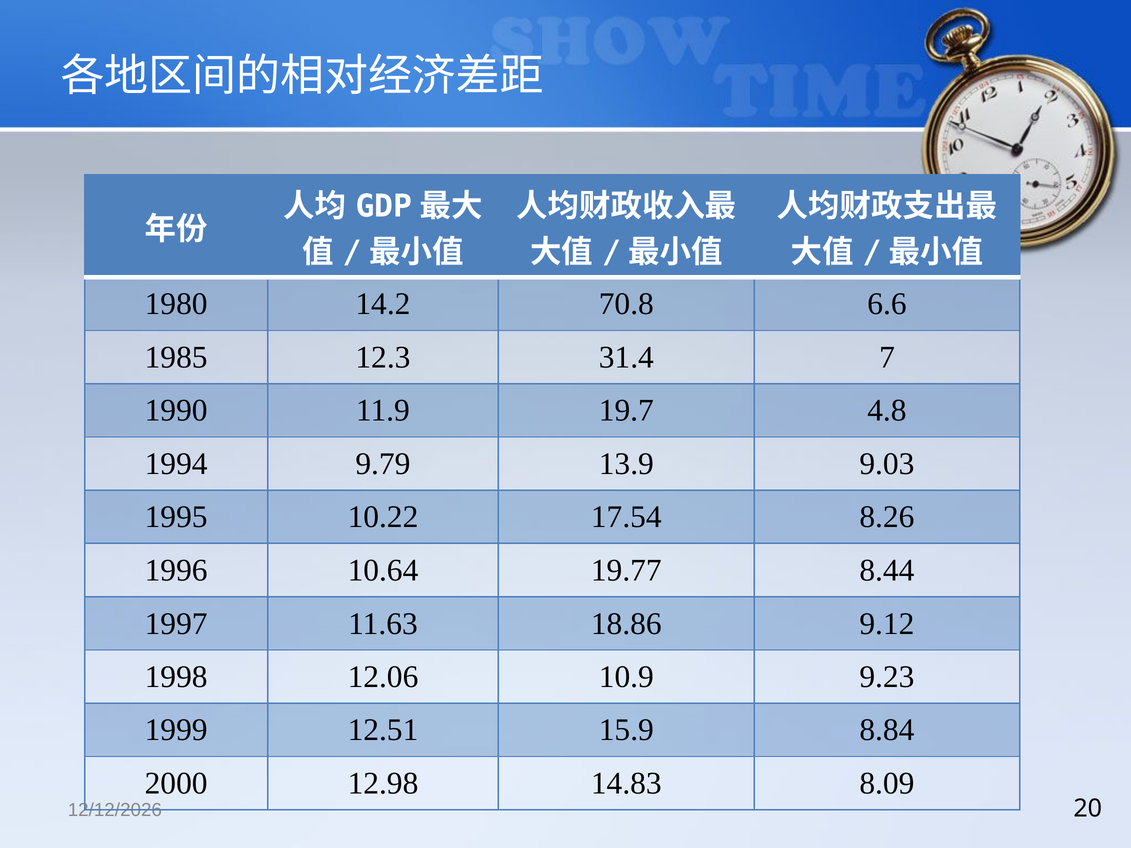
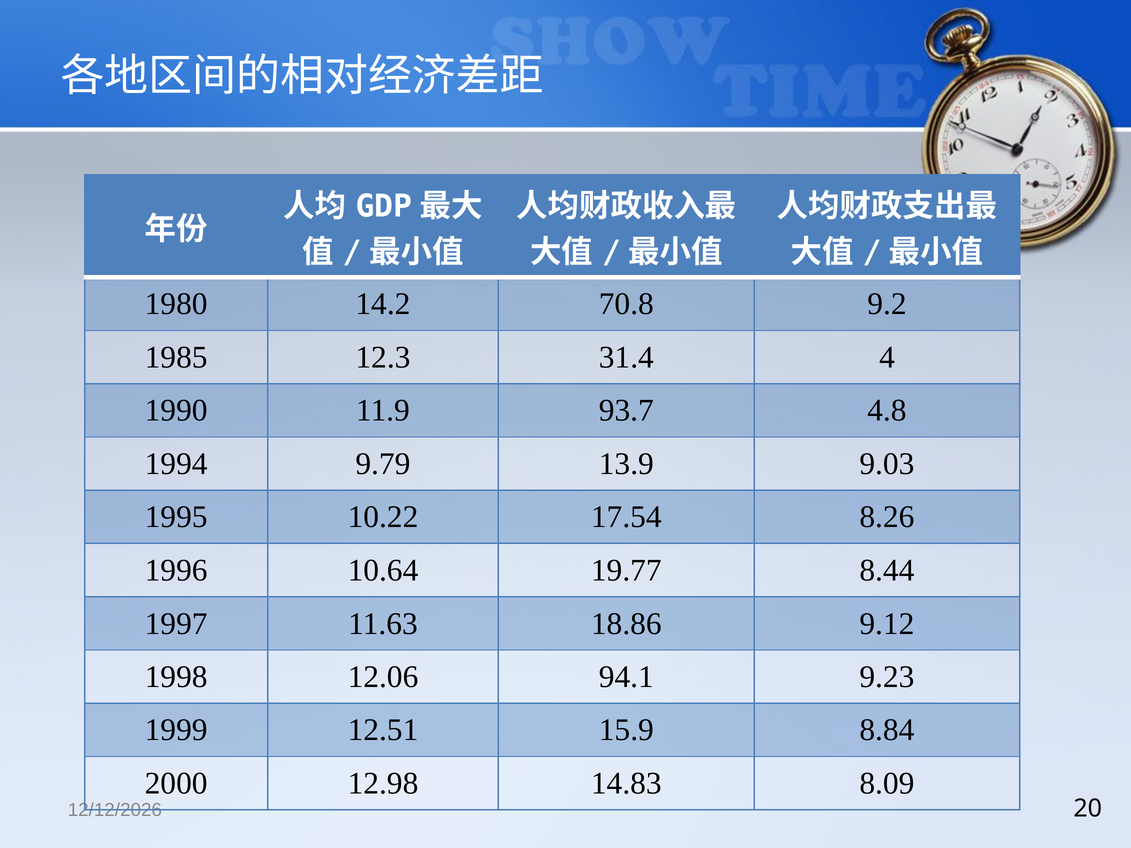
6.6: 6.6 -> 9.2 (887, 304)
7: 7 -> 4 (887, 357)
19.7: 19.7 -> 93.7 (626, 411)
10.9: 10.9 -> 94.1 (626, 677)
